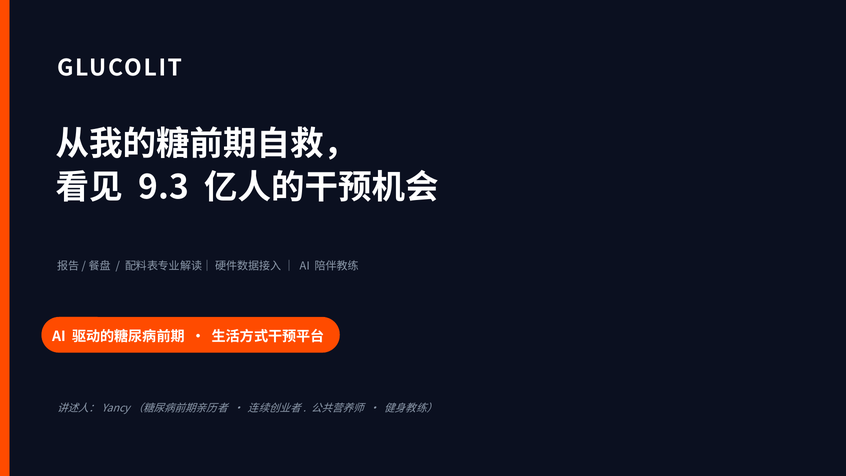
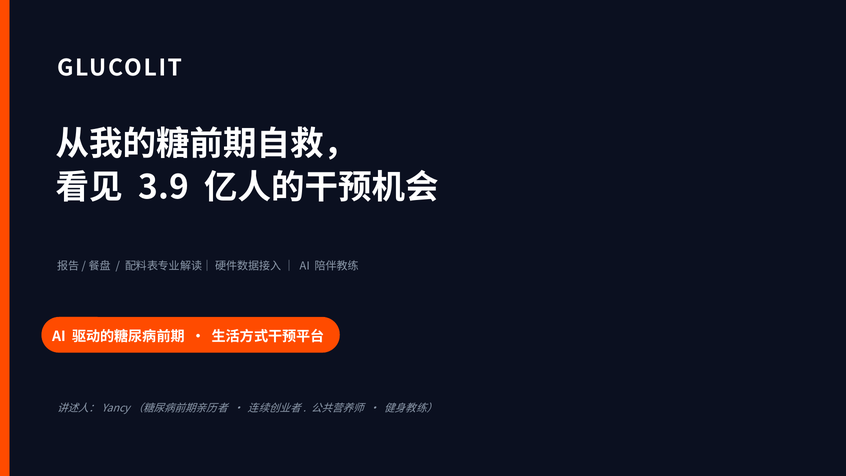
9.3: 9.3 -> 3.9 (164, 187)
